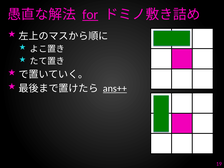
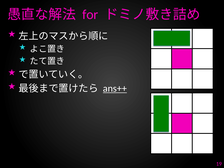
for underline: present -> none (90, 15)
